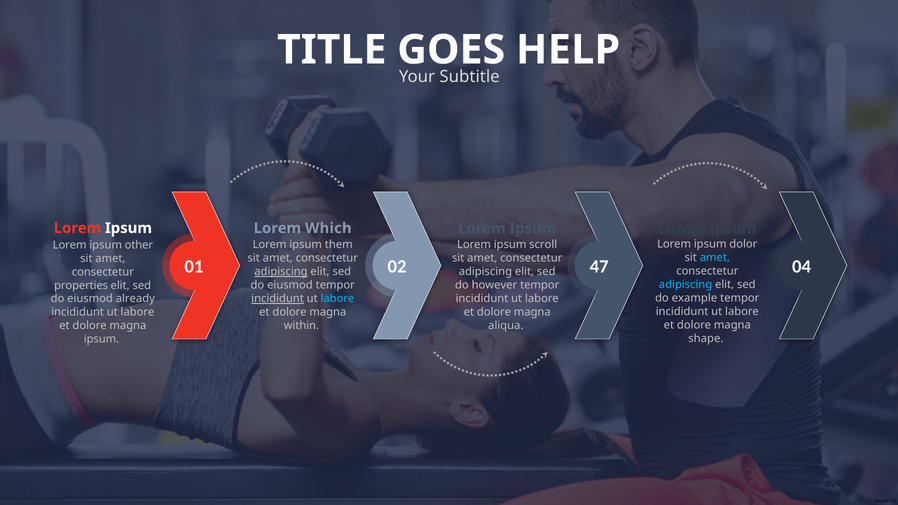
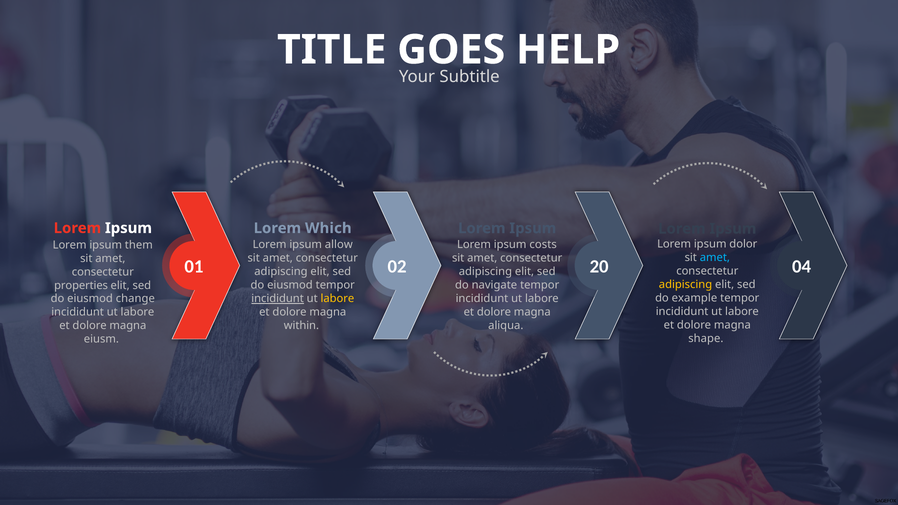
scroll: scroll -> costs (543, 245)
them: them -> allow (339, 245)
other: other -> them (139, 245)
47: 47 -> 20 (599, 267)
adipiscing underline: present -> none (281, 272)
adipiscing colour: light blue -> yellow (686, 285)
however: however -> navigate (494, 285)
labore colour: light blue -> yellow (337, 299)
already: already -> change (135, 299)
ipsum: ipsum -> eiusm (101, 339)
